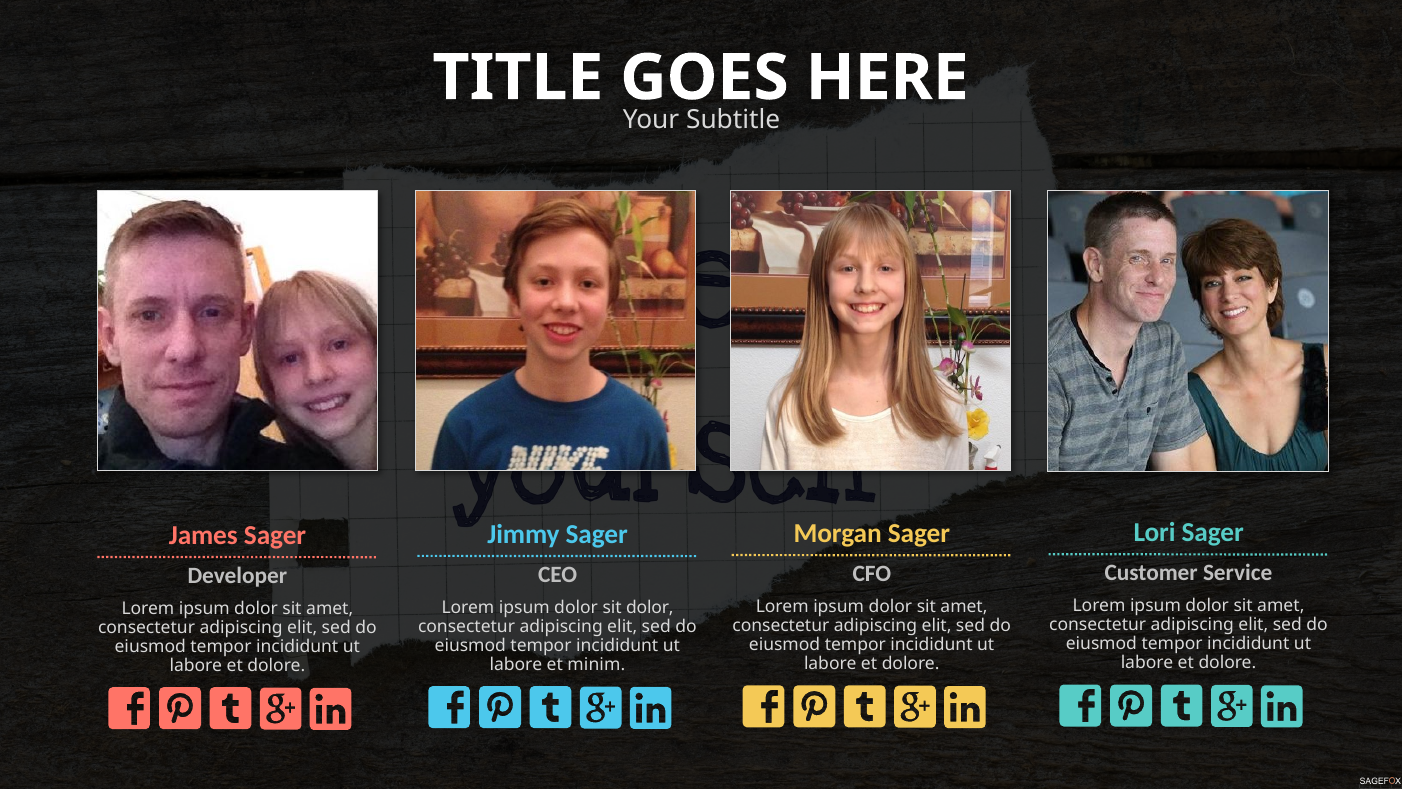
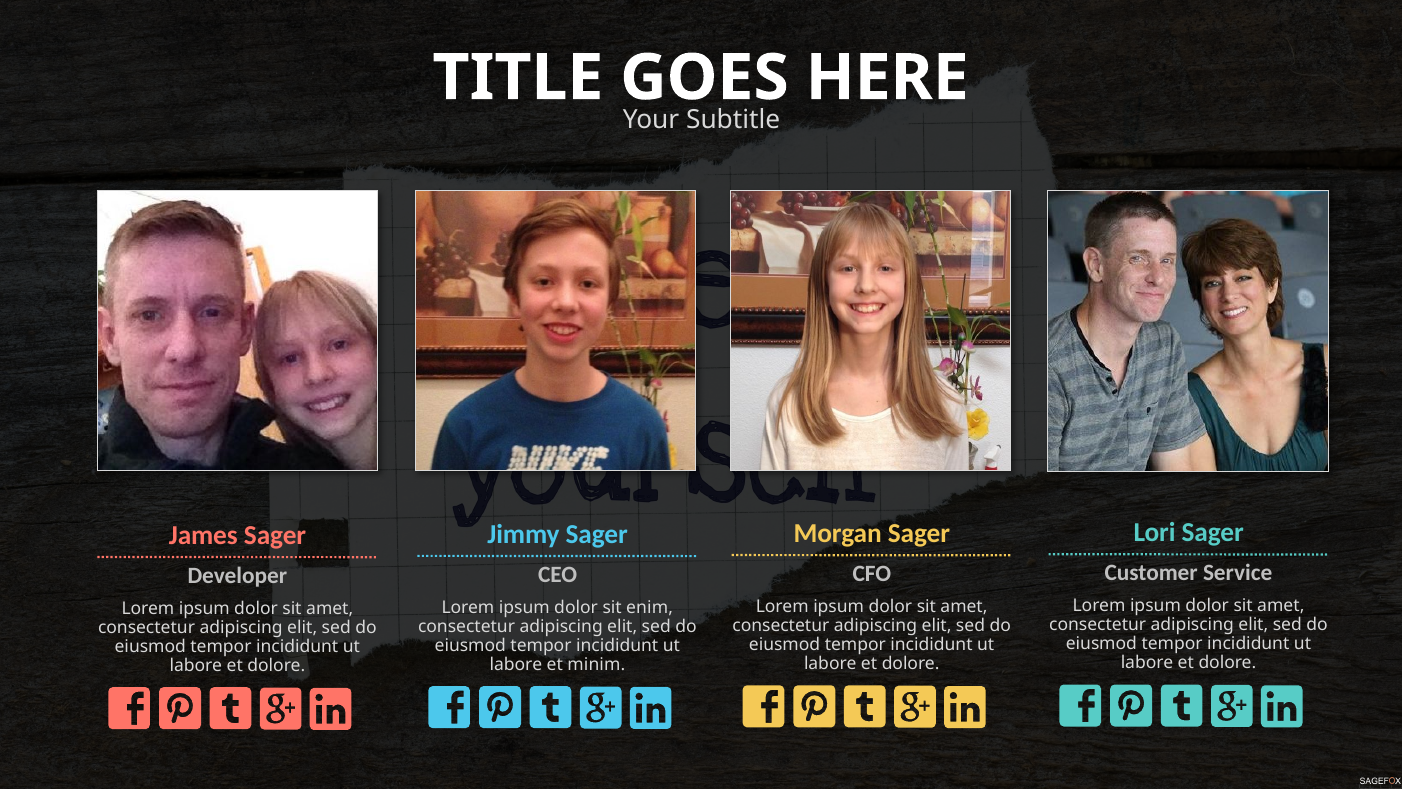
sit dolor: dolor -> enim (650, 607)
